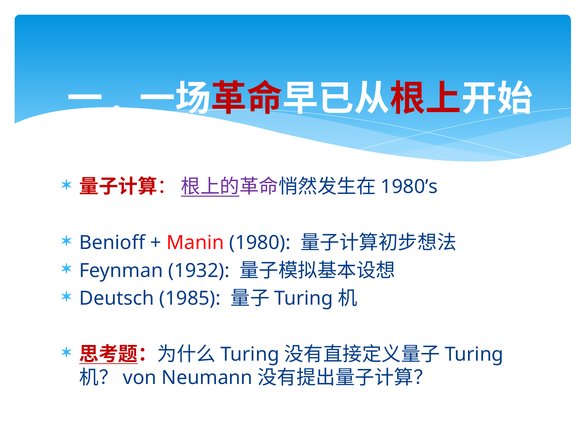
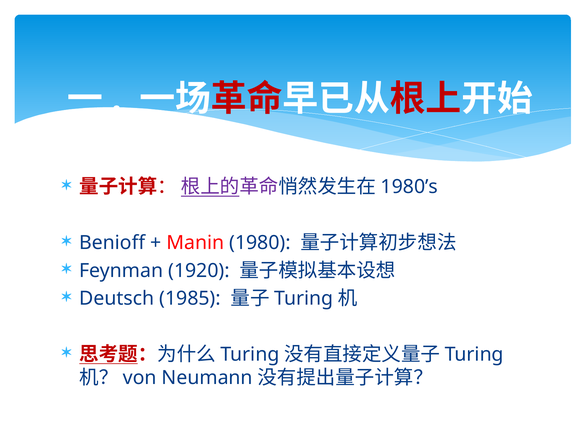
1932: 1932 -> 1920 (199, 271)
